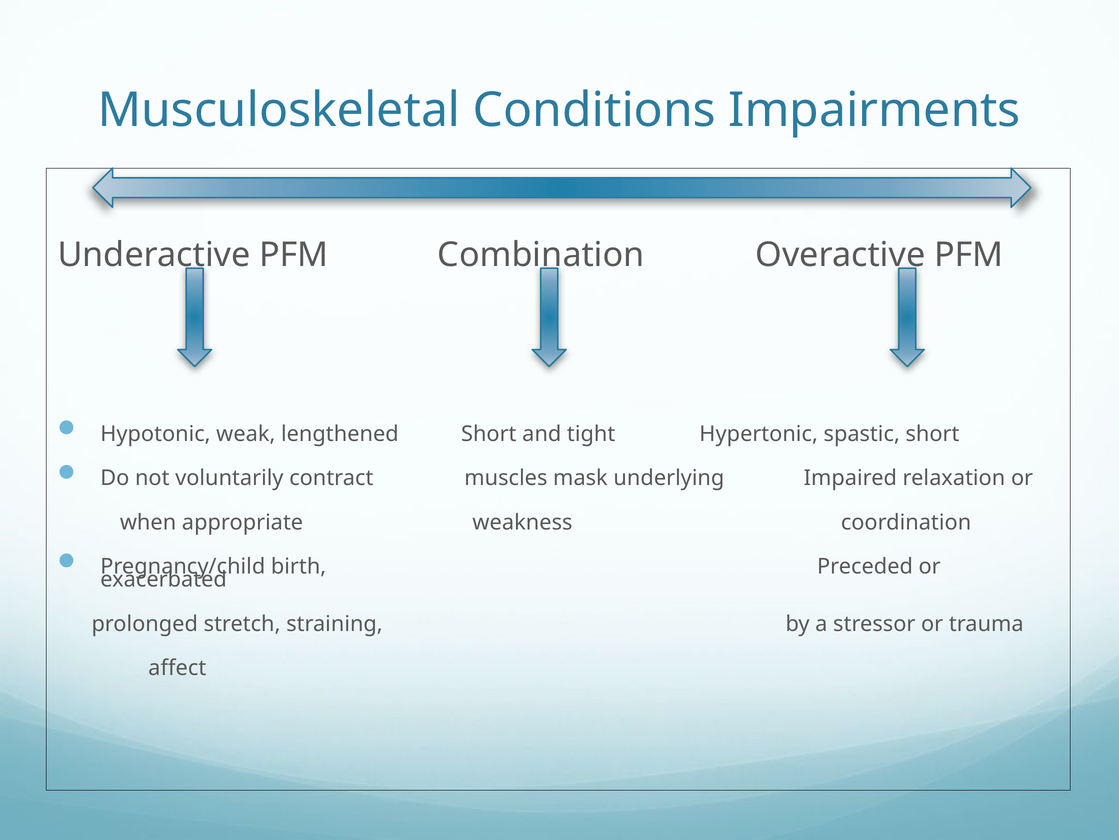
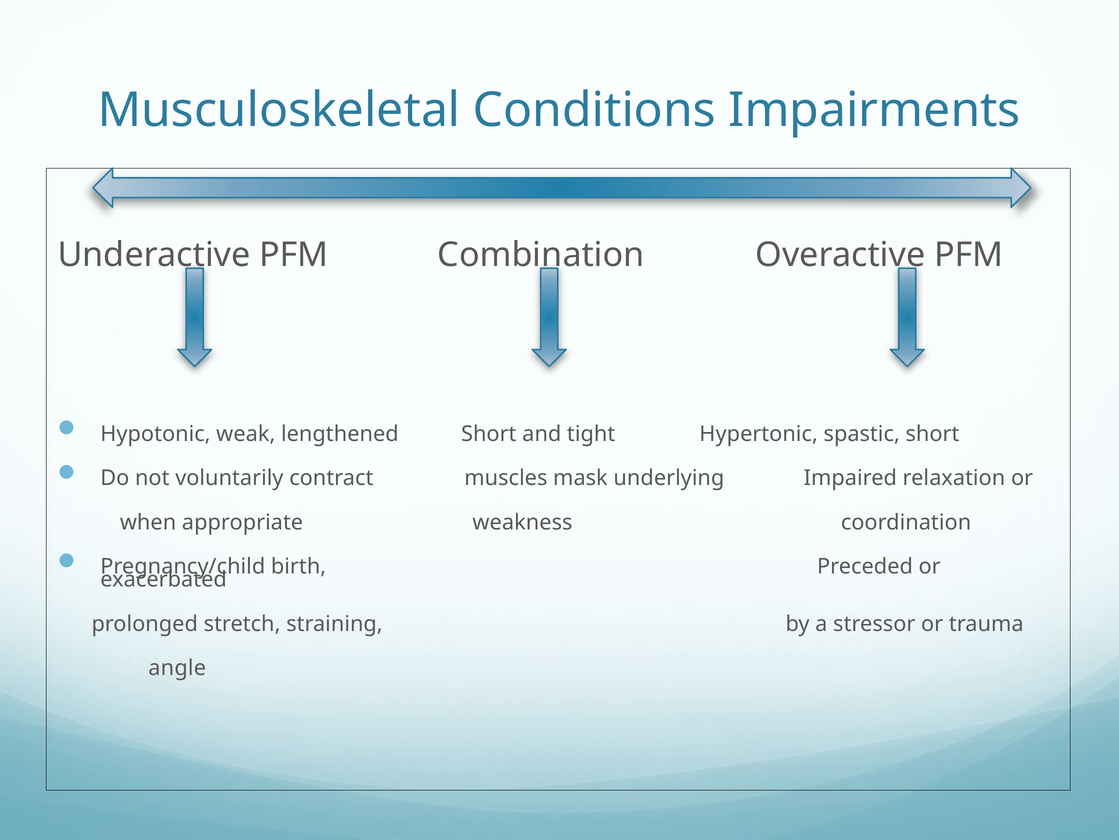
affect: affect -> angle (177, 668)
